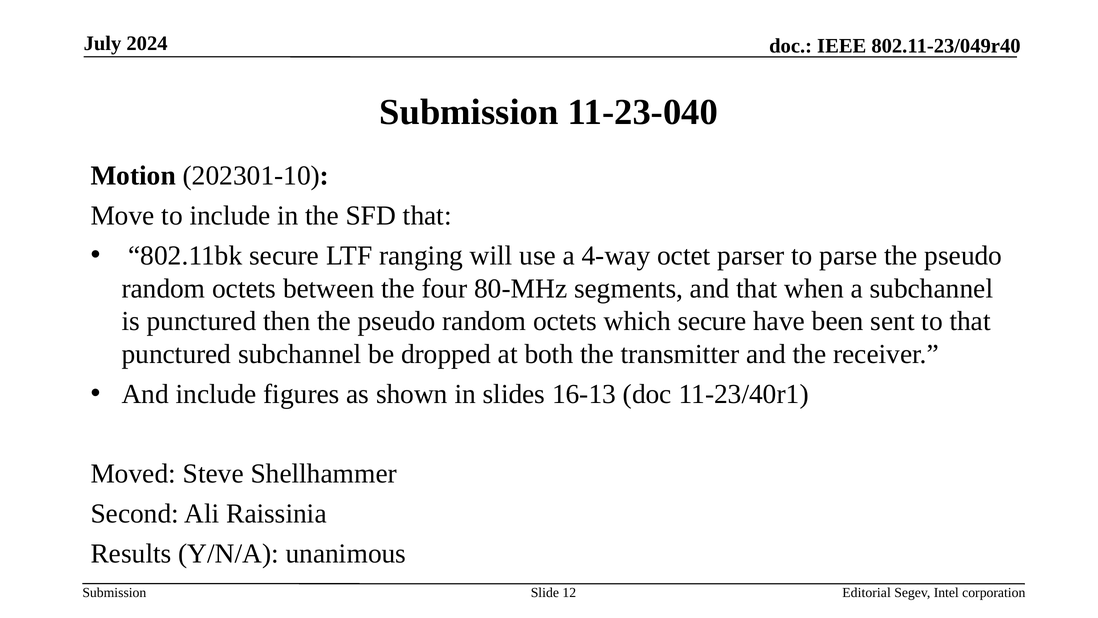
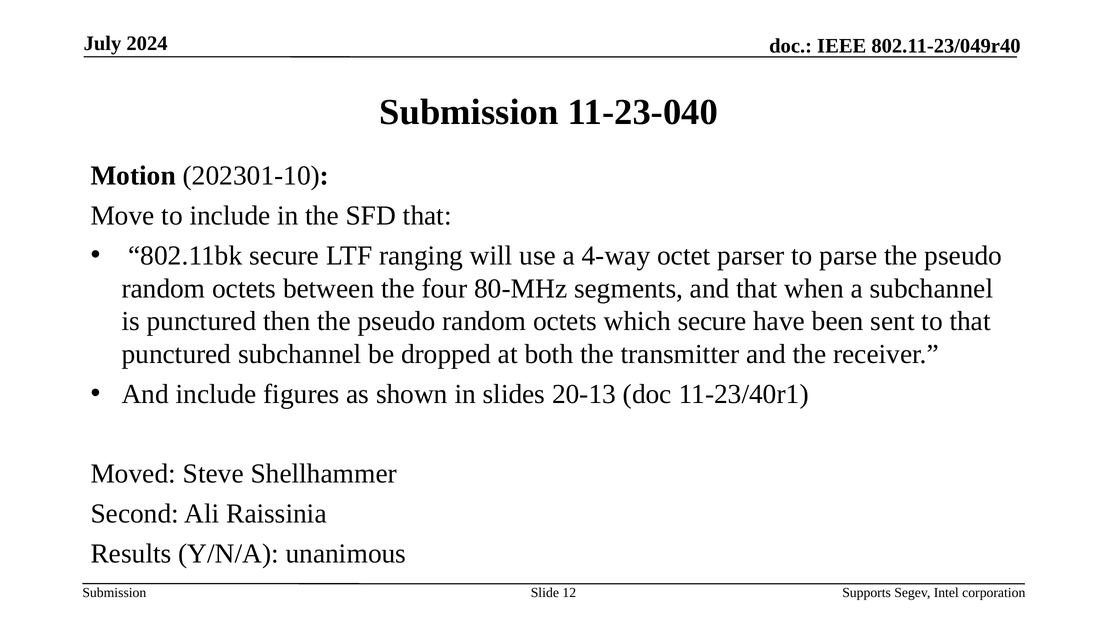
16-13: 16-13 -> 20-13 (584, 394)
Editorial: Editorial -> Supports (867, 592)
